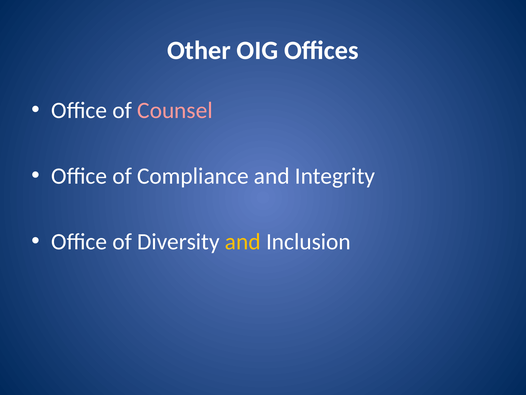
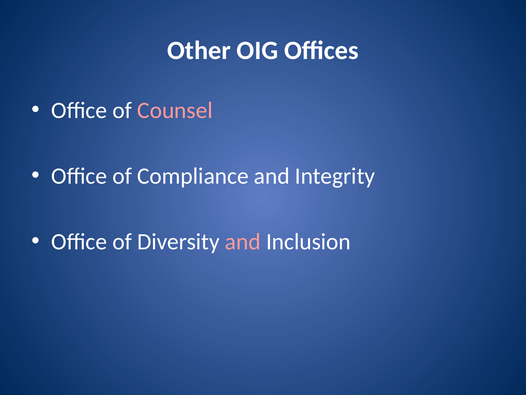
and colour: yellow -> pink (243, 241)
